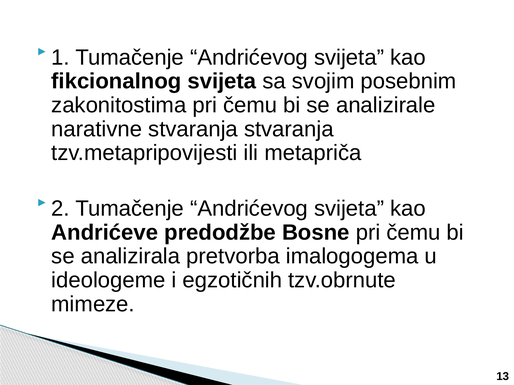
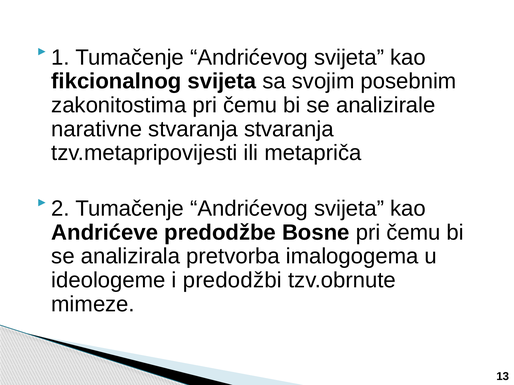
egzotičnih: egzotičnih -> predodžbi (232, 281)
